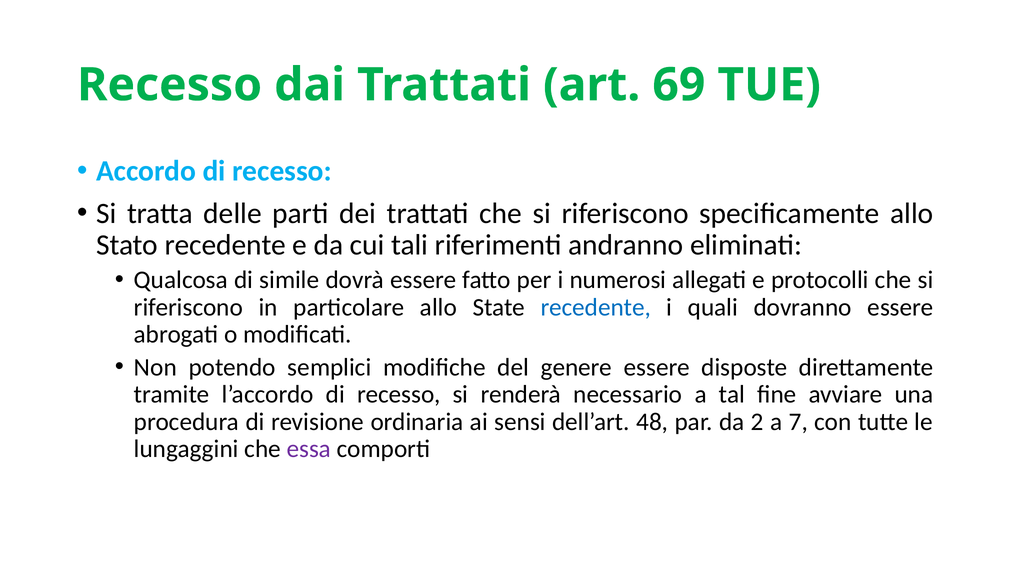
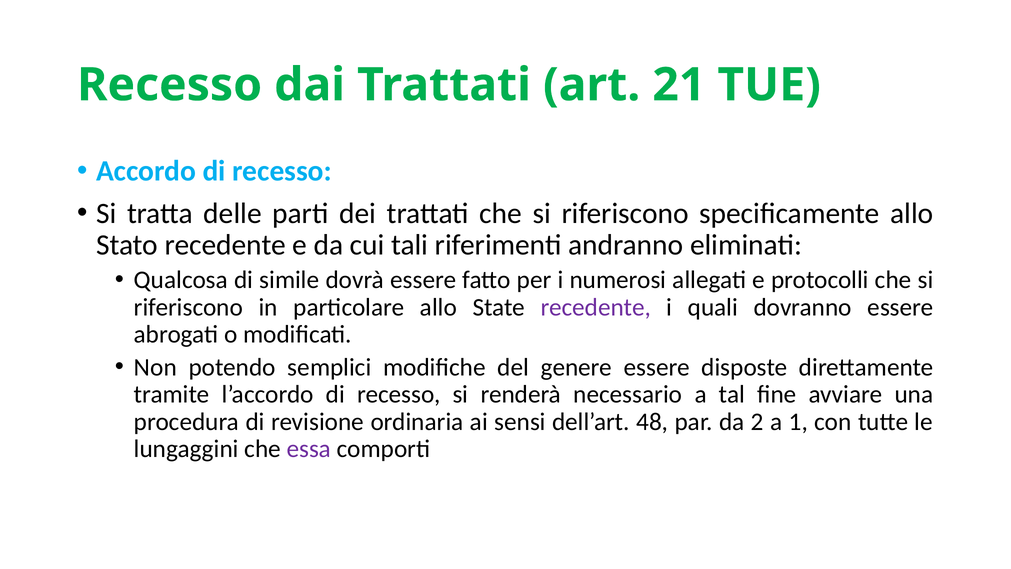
69: 69 -> 21 (679, 85)
recedente colour: blue -> purple (596, 307)
7: 7 -> 1 (798, 422)
